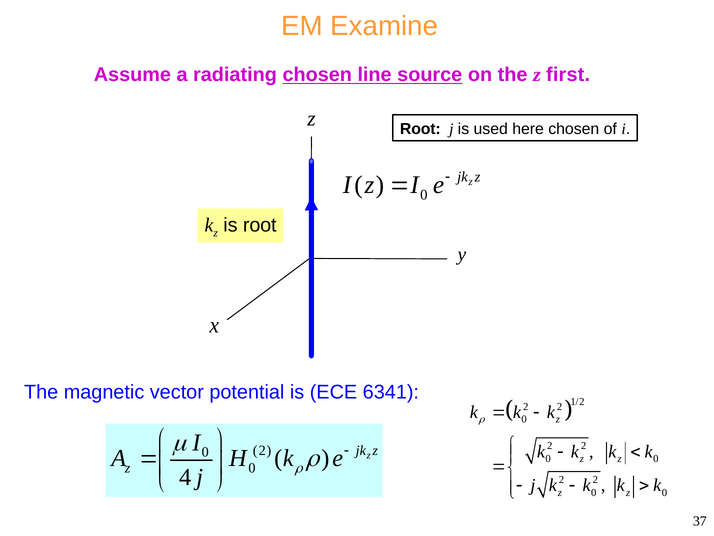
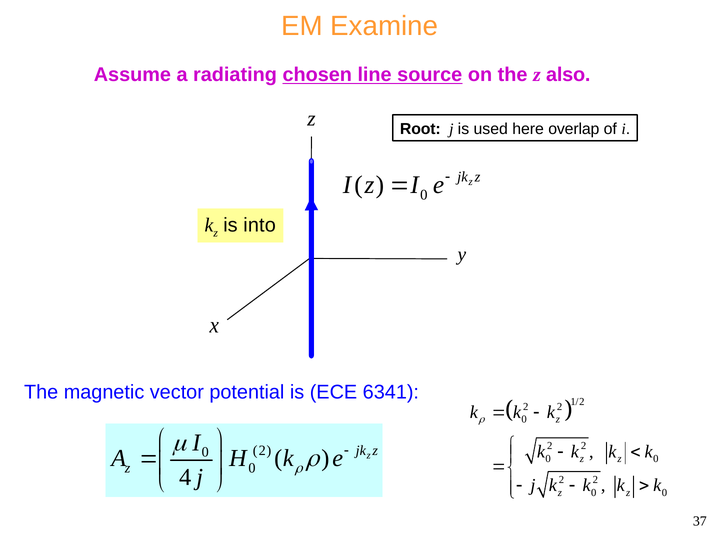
first: first -> also (568, 75)
here chosen: chosen -> overlap (574, 129)
is root: root -> into (260, 225)
